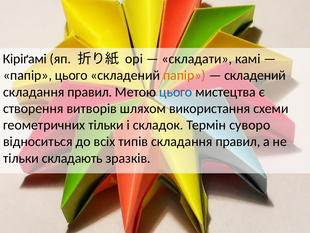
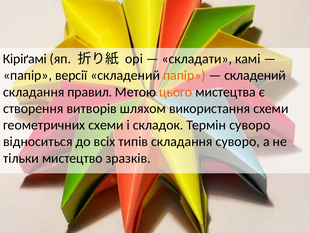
папір цього: цього -> версії (71, 75)
цього colour: blue -> orange (176, 92)
геометричних тільки: тільки -> схеми (106, 125)
типів складання правил: правил -> суворо (238, 141)
складають: складають -> мистецтво (72, 158)
